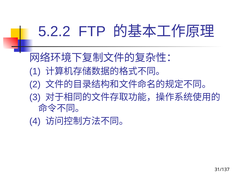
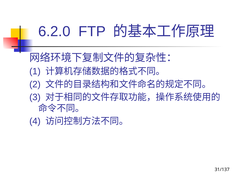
5.2.2: 5.2.2 -> 6.2.0 (54, 31)
